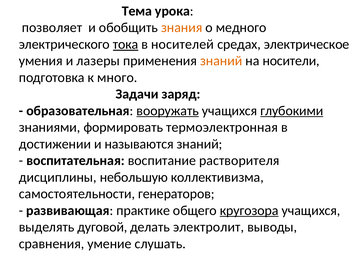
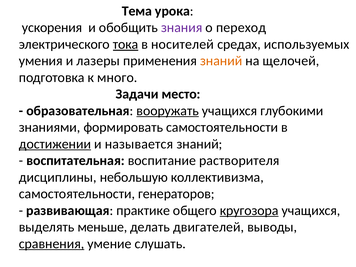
позволяет: позволяет -> ускорения (52, 28)
знания colour: orange -> purple (182, 28)
медного: медного -> переход (241, 28)
электрическое: электрическое -> используемых (307, 44)
носители: носители -> щелочей (291, 61)
заряд: заряд -> место (181, 94)
глубокими underline: present -> none (292, 111)
формировать термоэлектронная: термоэлектронная -> самостоятельности (222, 127)
достижении underline: none -> present (55, 144)
называются: называются -> называется (139, 144)
дуговой: дуговой -> меньше (102, 227)
электролит: электролит -> двигателей (209, 227)
сравнения underline: none -> present (52, 244)
